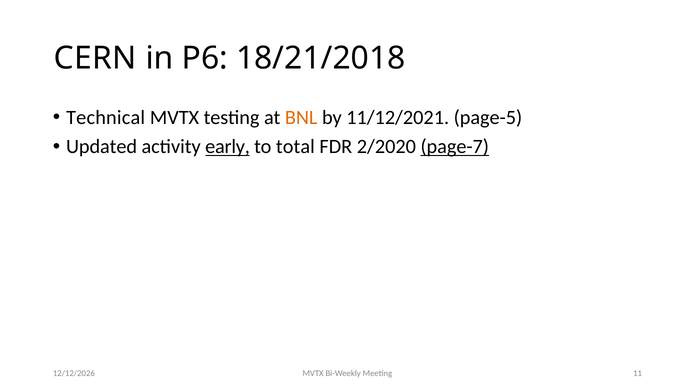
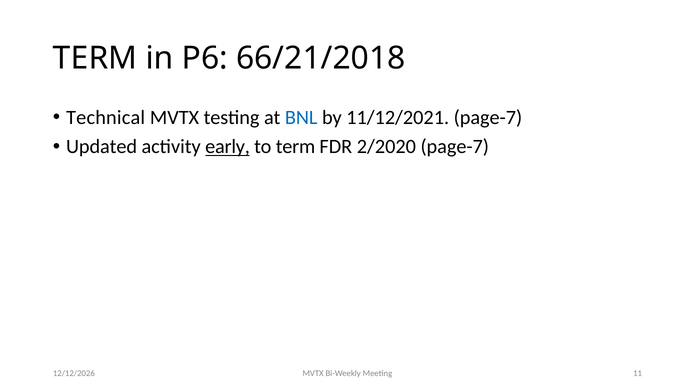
CERN: CERN -> TERM (95, 58)
18/21/2018: 18/21/2018 -> 66/21/2018 (321, 58)
BNL colour: orange -> blue (301, 118)
11/12/2021 page-5: page-5 -> page-7 (488, 118)
to total: total -> term (296, 147)
page-7 underline: present -> none (455, 147)
